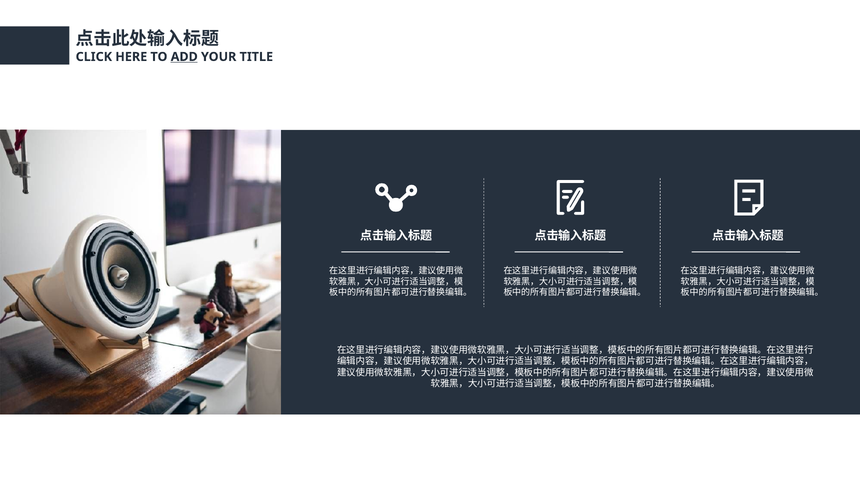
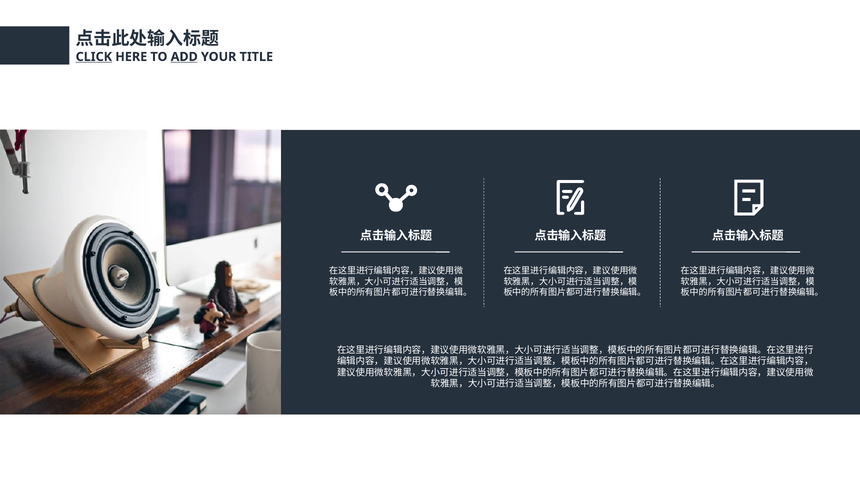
CLICK underline: none -> present (94, 57)
